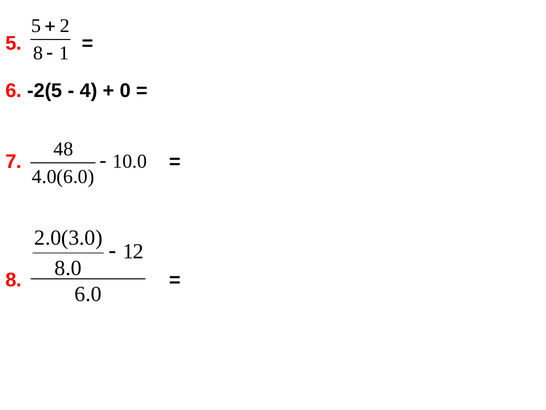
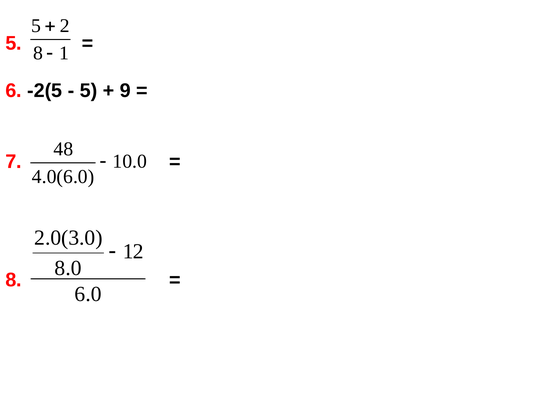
4: 4 -> 5 (89, 90)
0: 0 -> 9 (125, 90)
